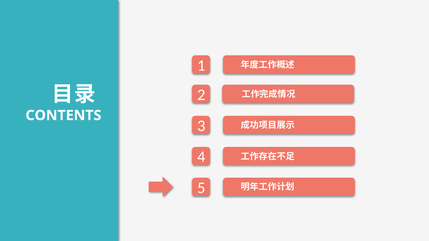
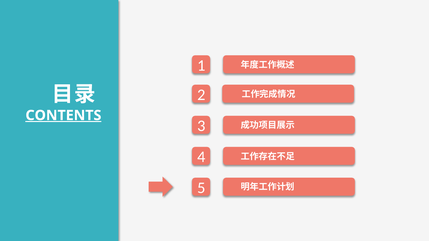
CONTENTS underline: none -> present (63, 116)
